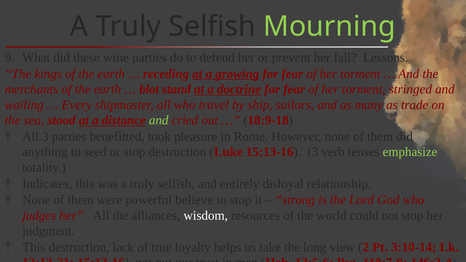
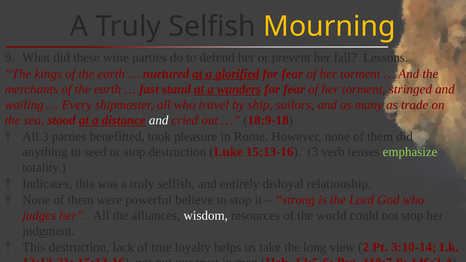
Mourning colour: light green -> yellow (329, 26)
receding: receding -> nurtured (166, 74)
growing: growing -> glorified (237, 74)
blot: blot -> fast (149, 89)
doctrine: doctrine -> wanders (239, 89)
and colour: light green -> white (159, 120)
